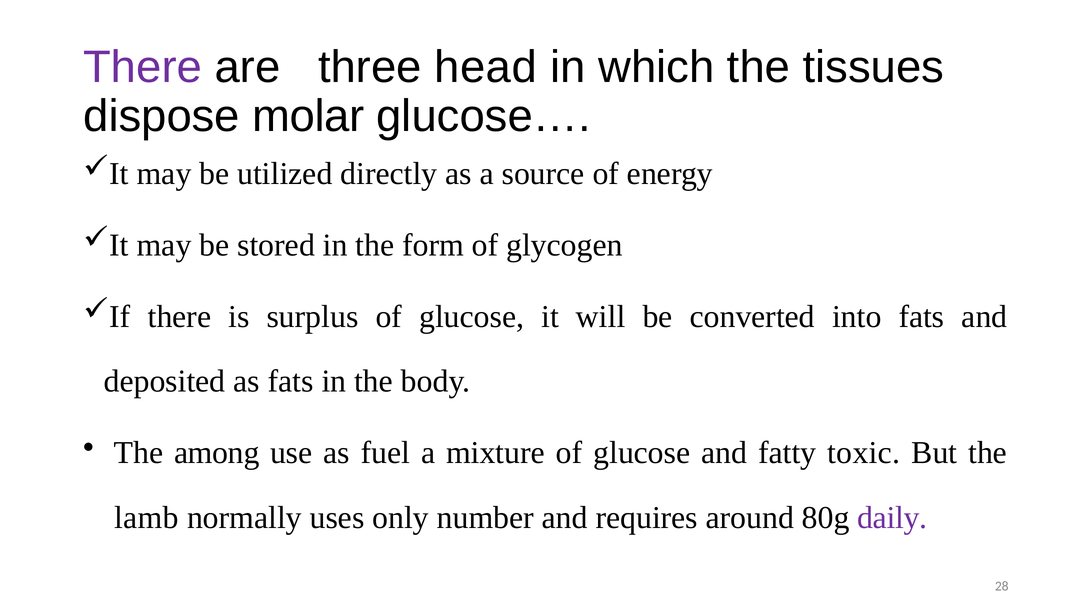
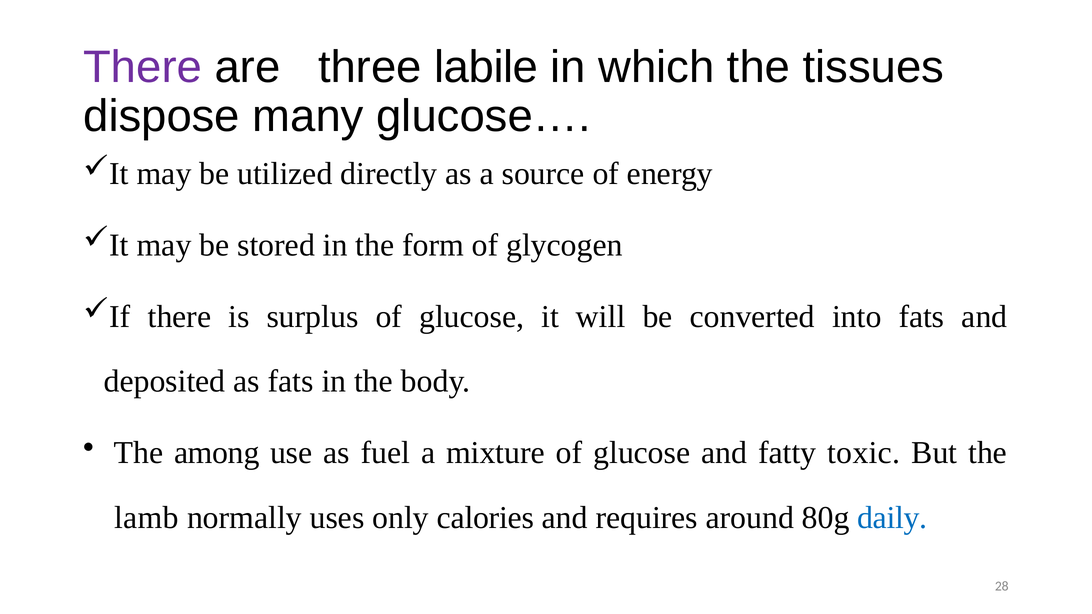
head: head -> labile (486, 67)
molar: molar -> many (308, 116)
number: number -> calories (485, 518)
daily colour: purple -> blue (892, 518)
